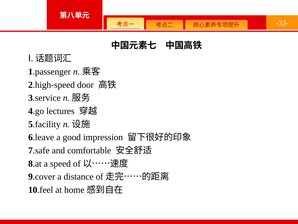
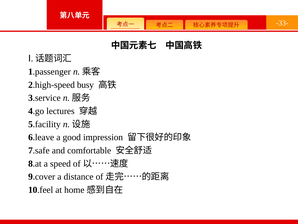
door: door -> busy (85, 85)
